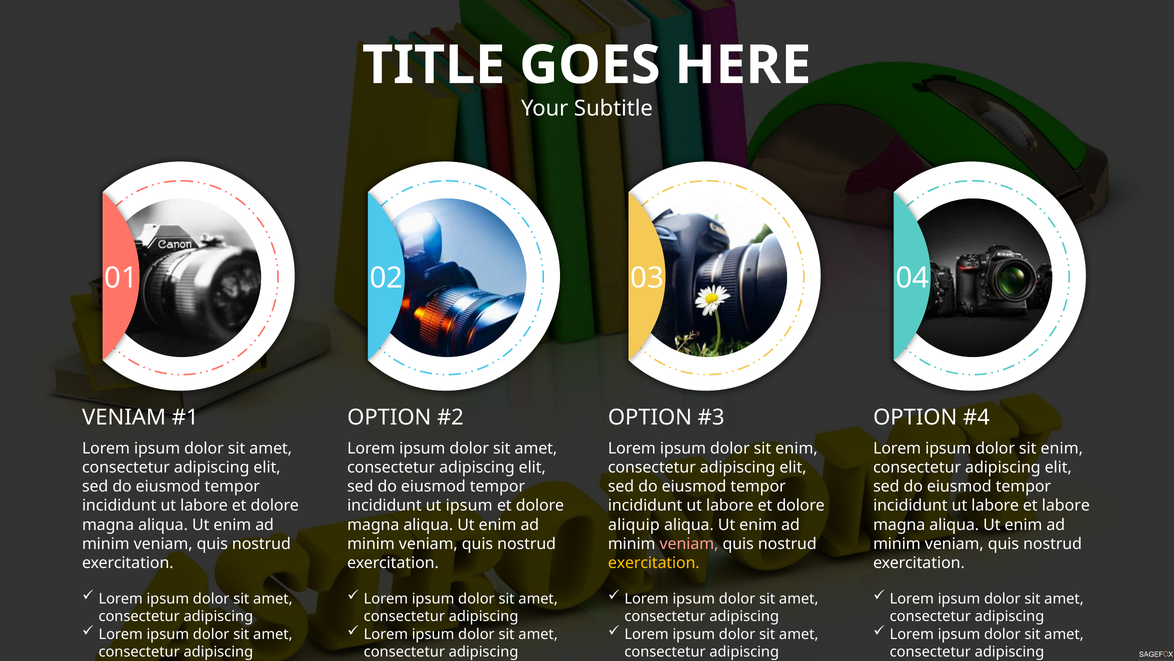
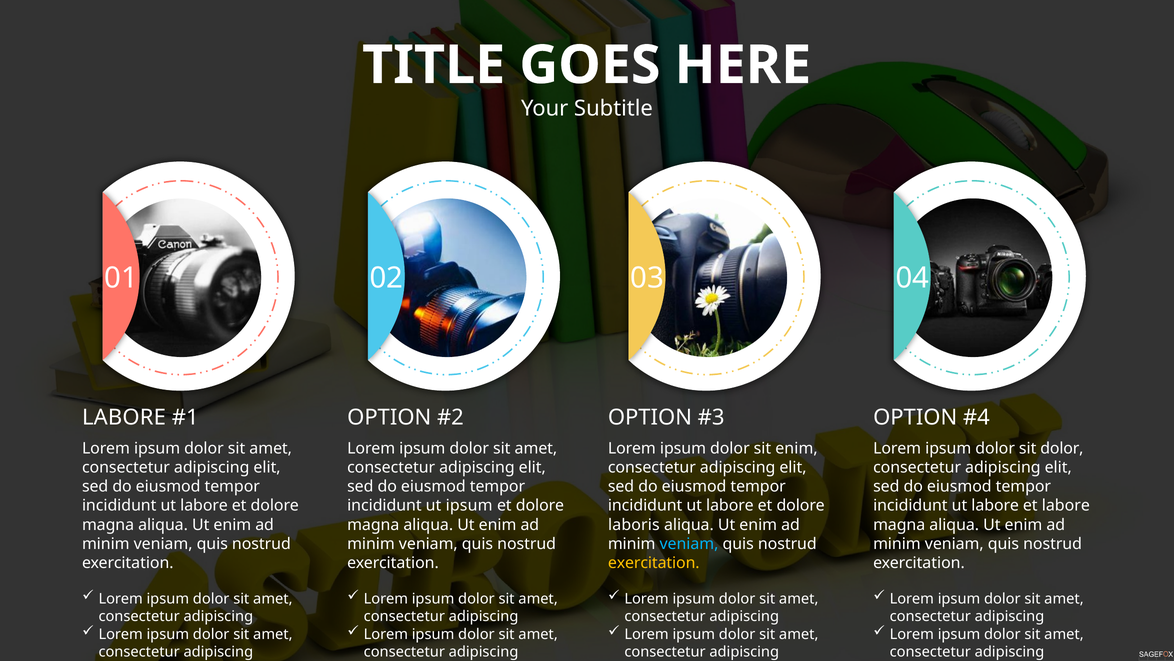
VENIAM: VENIAM -> LABORE (124, 417)
enim: enim -> dolor (1062, 448)
aliquip: aliquip -> laboris (634, 524)
veniam colour: pink -> light blue (689, 543)
